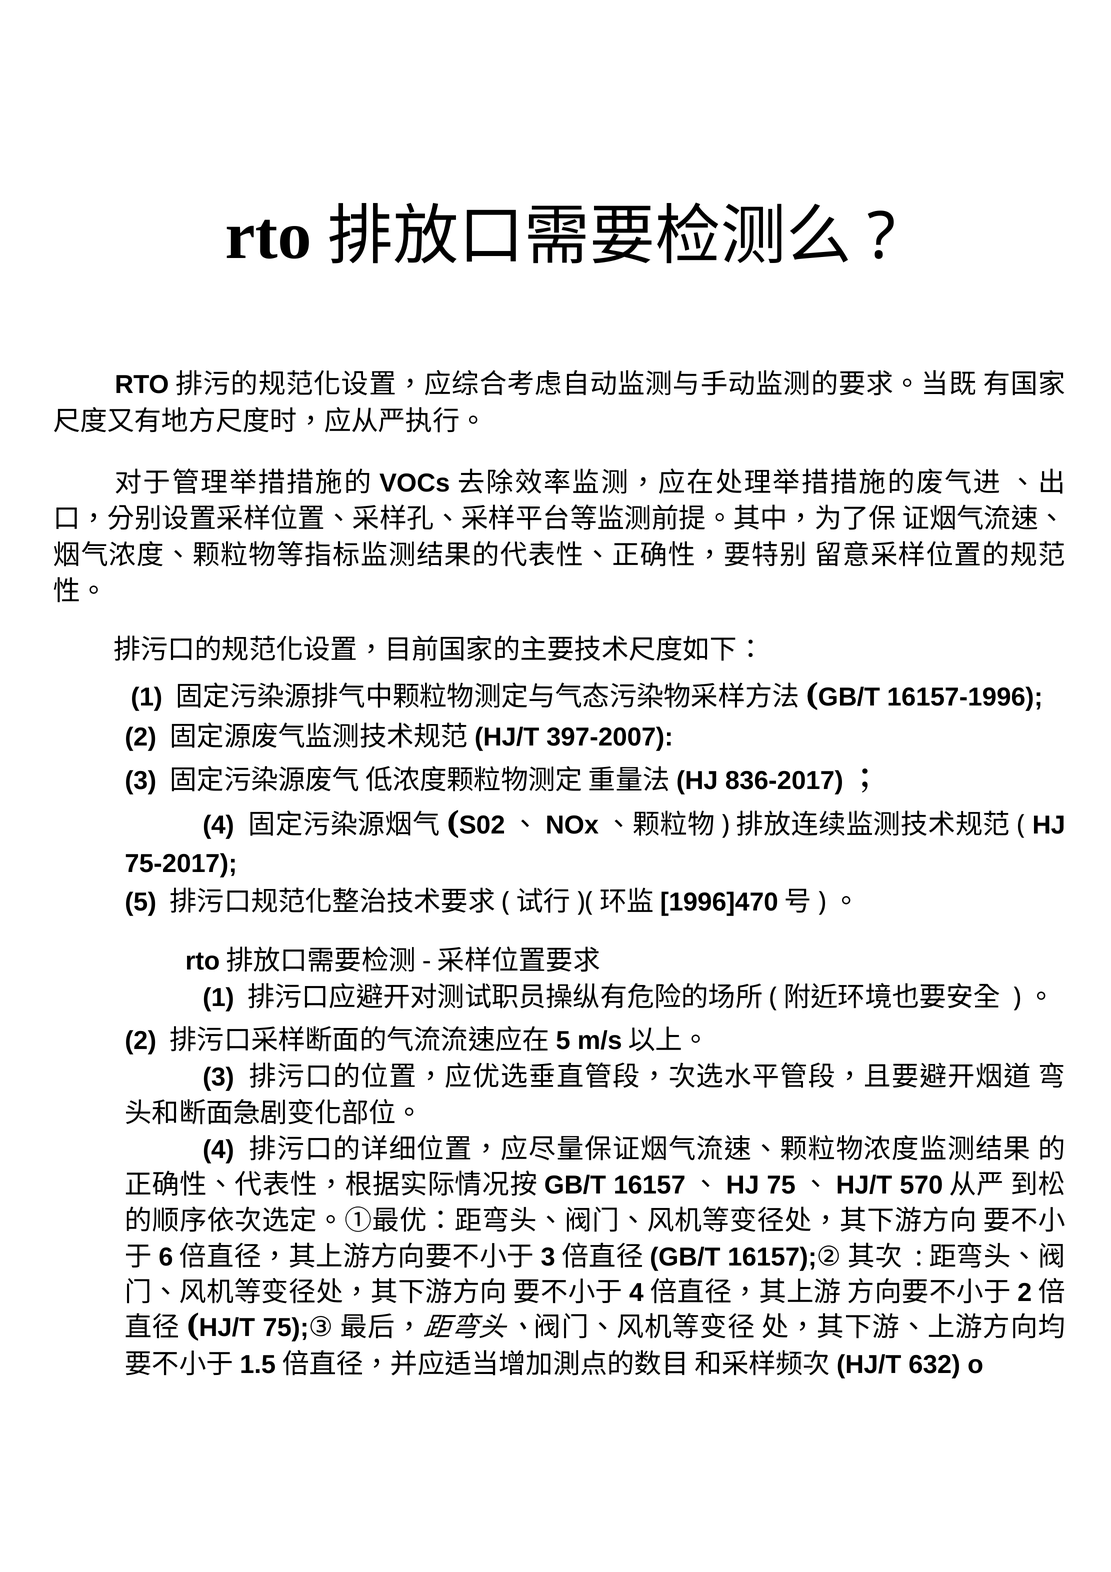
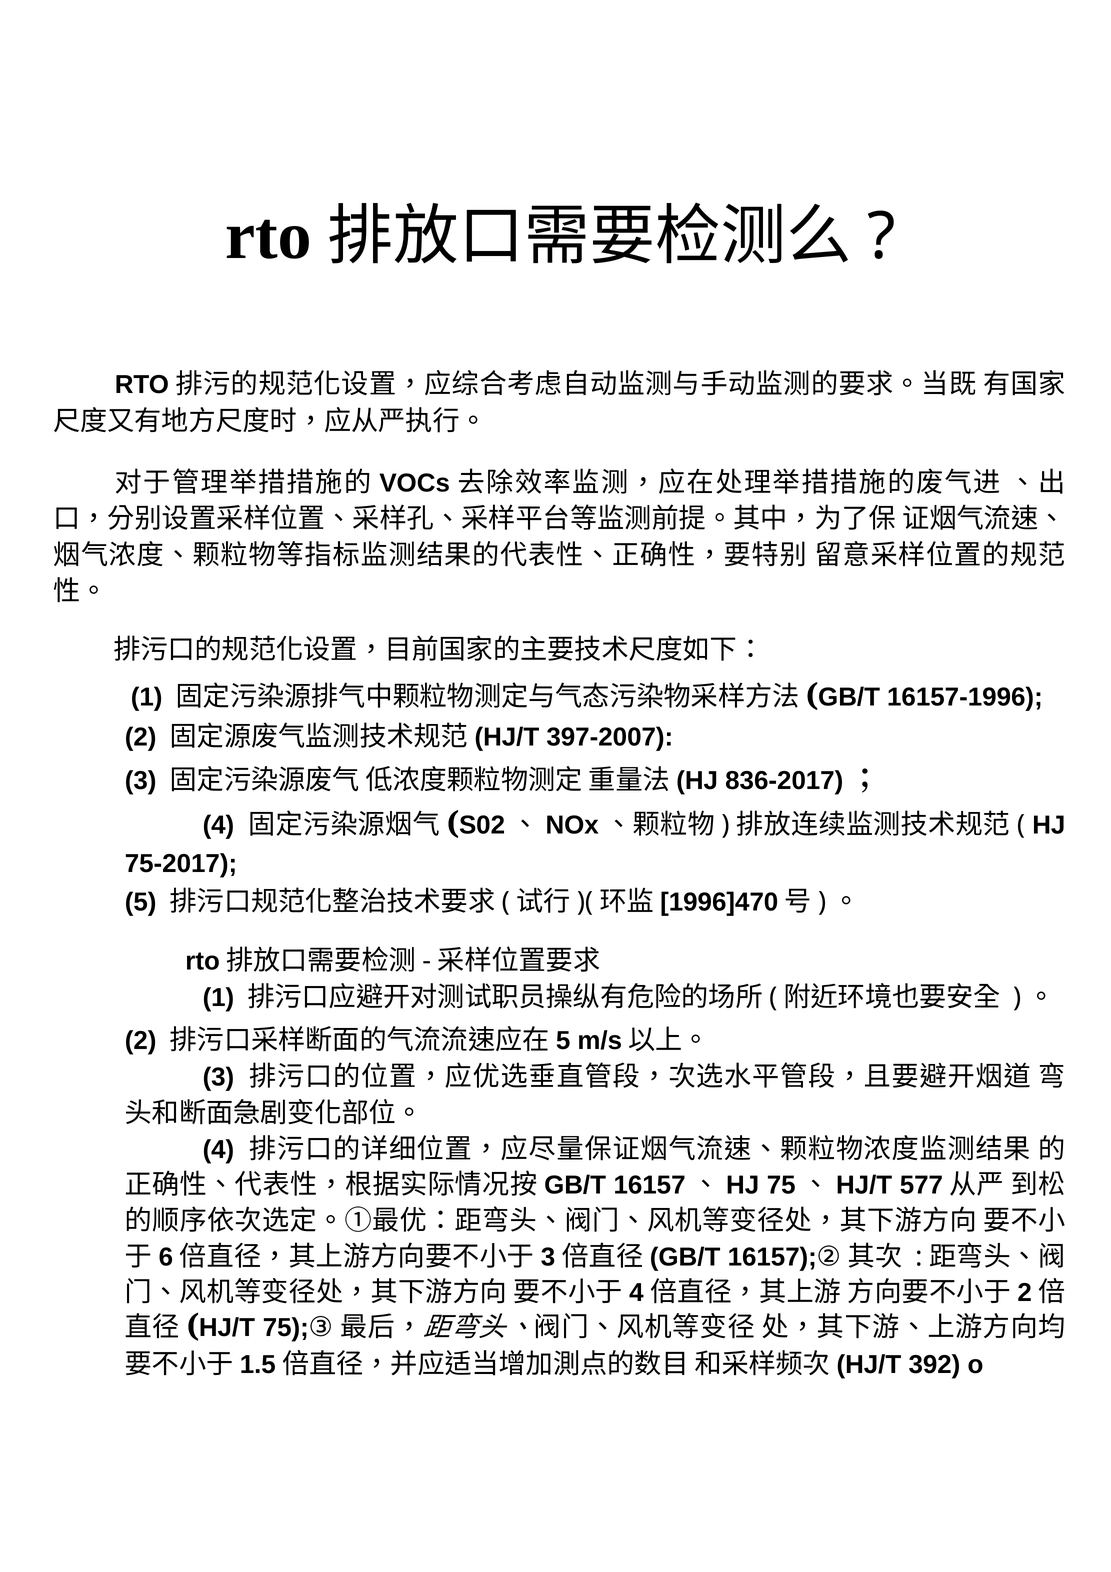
570: 570 -> 577 (921, 1185)
632: 632 -> 392 (934, 1364)
